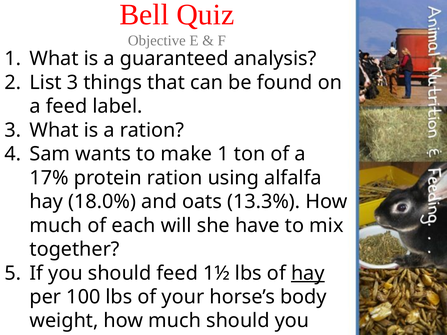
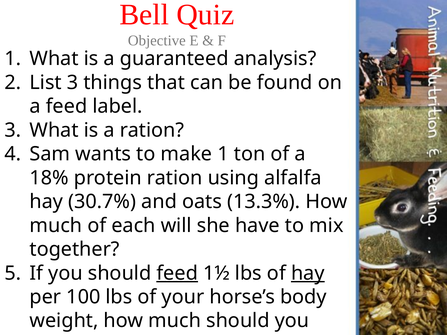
17%: 17% -> 18% (49, 178)
18.0%: 18.0% -> 30.7% (102, 202)
feed underline: none -> present (177, 273)
